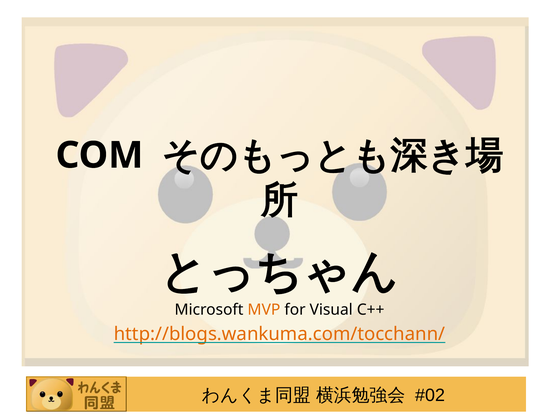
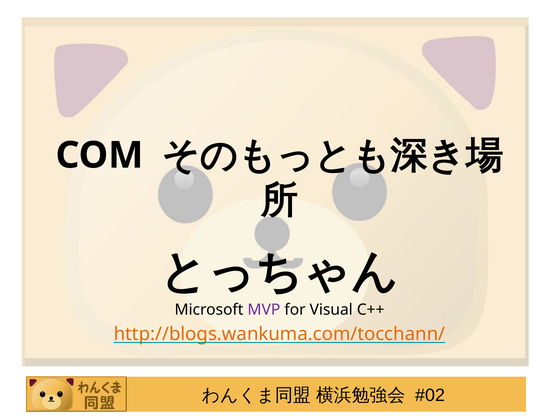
MVP colour: orange -> purple (264, 310)
